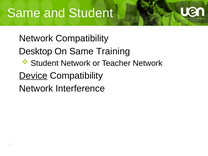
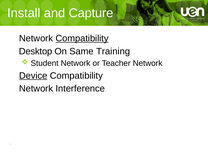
Same: Same -> Install (24, 13)
and Student: Student -> Capture (91, 13)
Compatibility underline: none -> present (82, 38)
